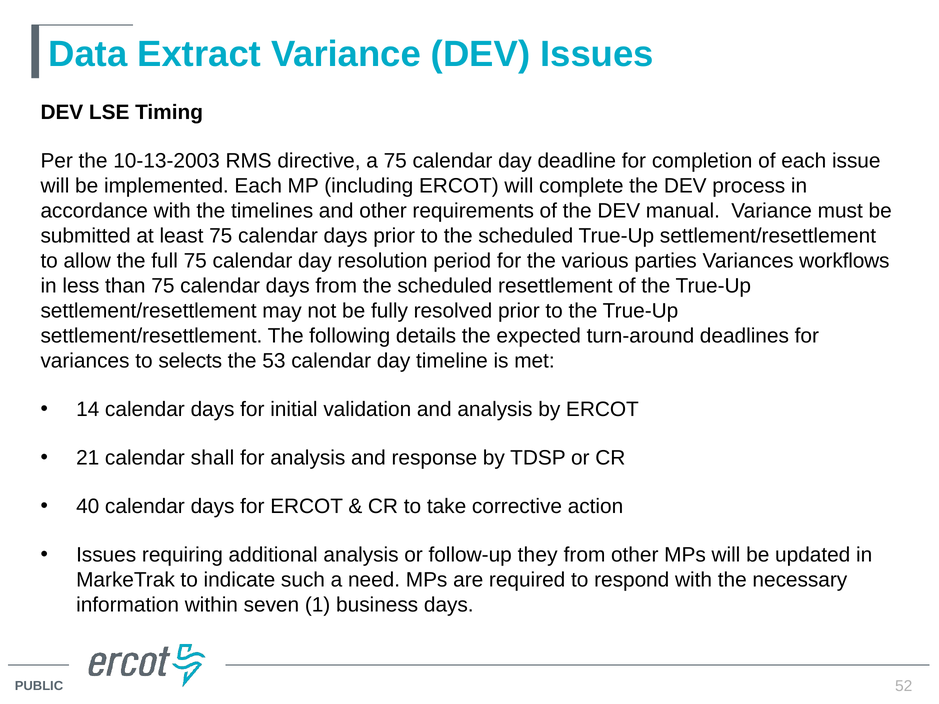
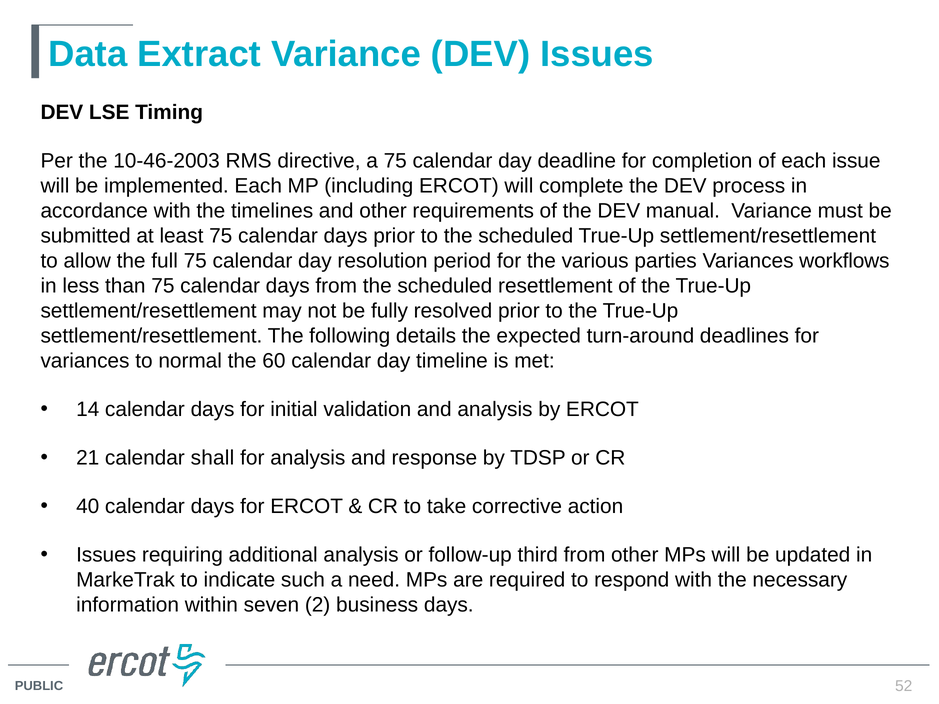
10-13-2003: 10-13-2003 -> 10-46-2003 (167, 161)
selects: selects -> normal (190, 361)
53: 53 -> 60 (274, 361)
they: they -> third (538, 555)
1: 1 -> 2 (318, 605)
